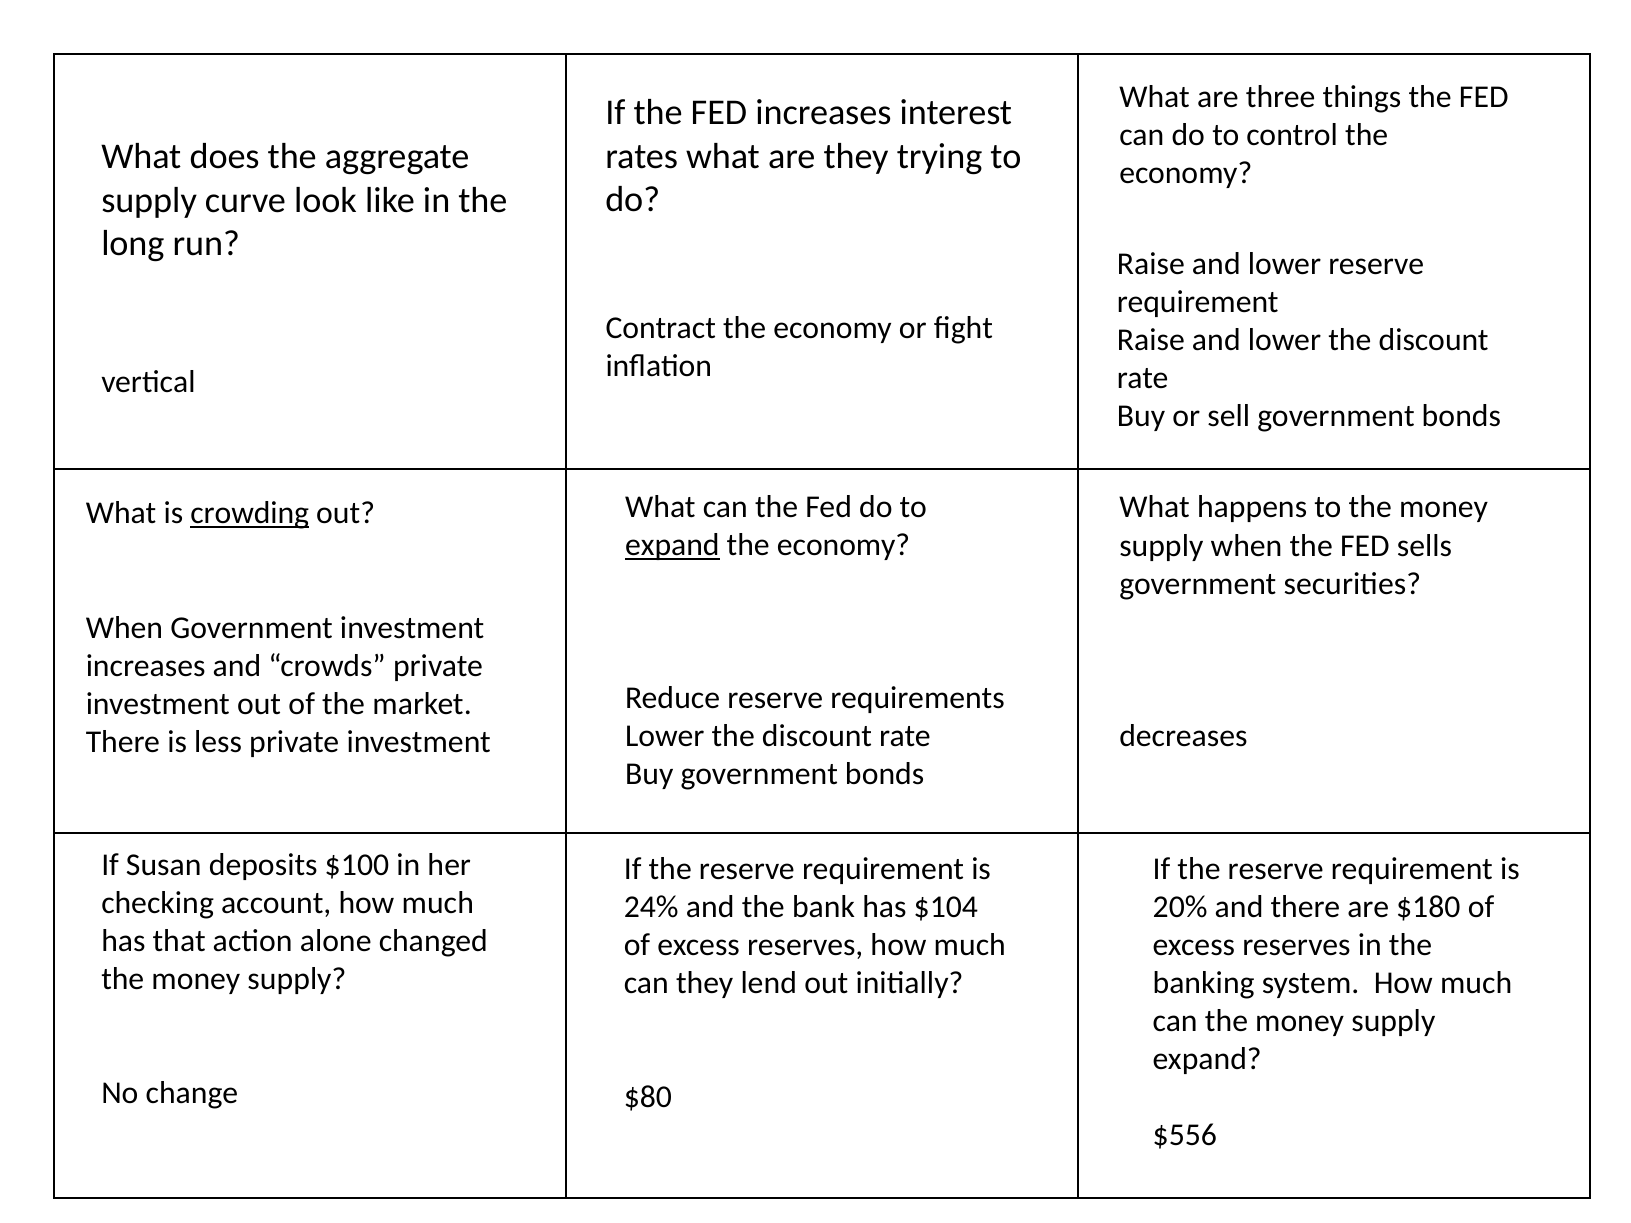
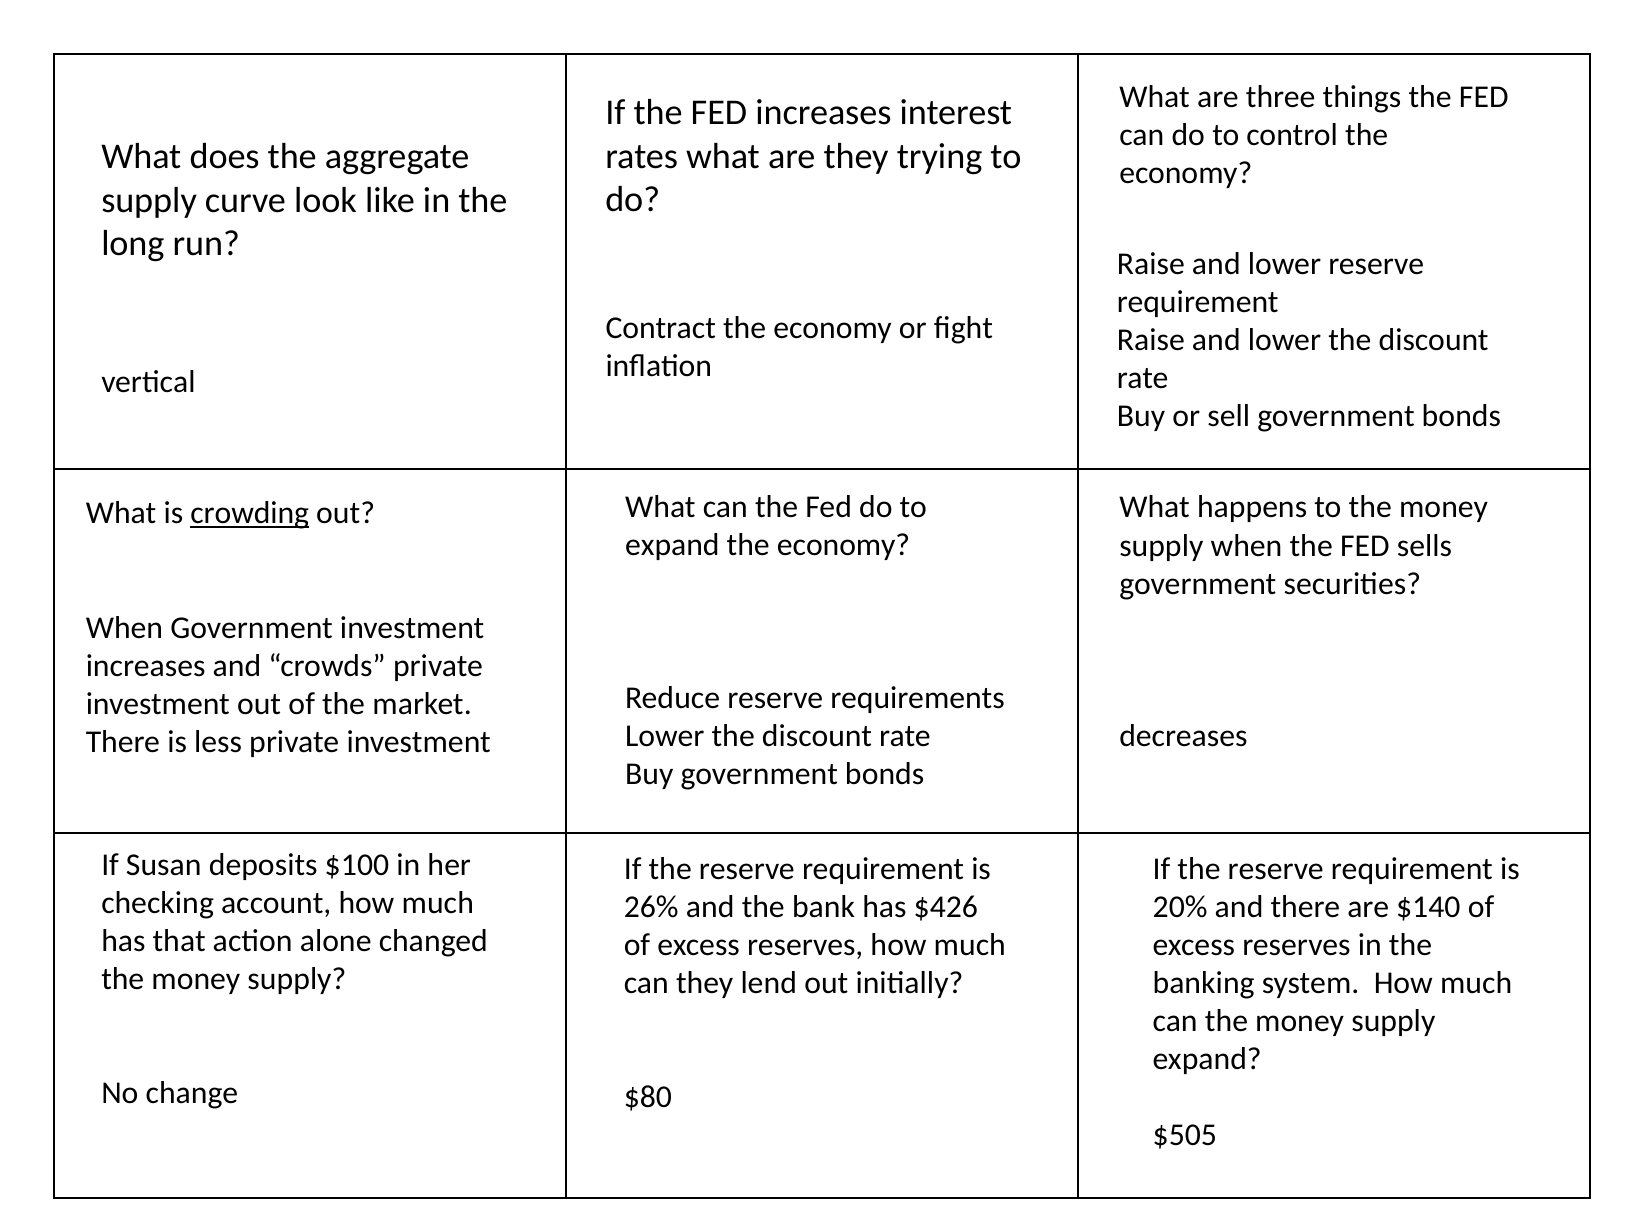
expand underline: present -> none (672, 546)
24%: 24% -> 26% (651, 907)
$104: $104 -> $426 (946, 907)
$180: $180 -> $140 (1428, 907)
$556: $556 -> $505 (1185, 1135)
